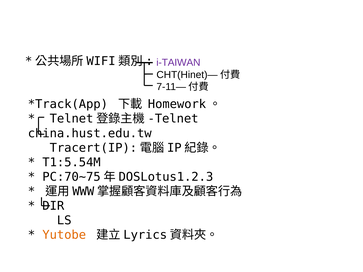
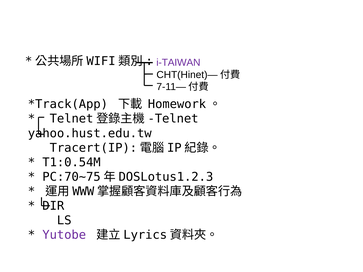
china.hust.edu.tw: china.hust.edu.tw -> yahoo.hust.edu.tw (90, 133)
T1:5.54M: T1:5.54M -> T1:0.54M (72, 162)
Yutobe colour: orange -> purple (64, 235)
